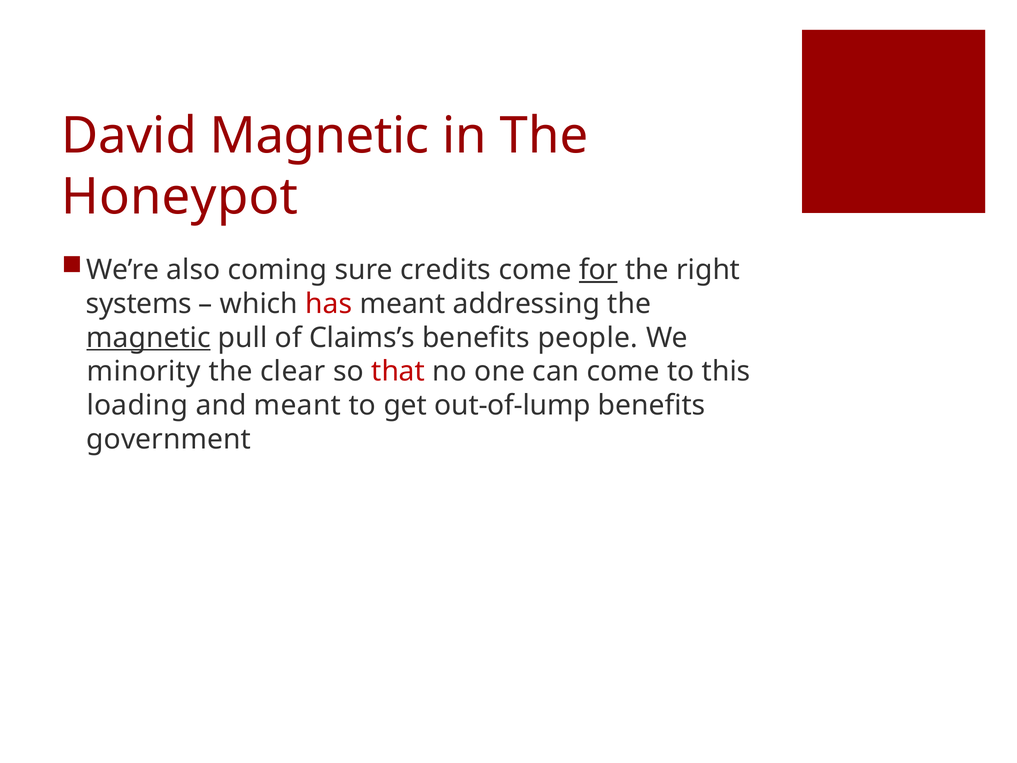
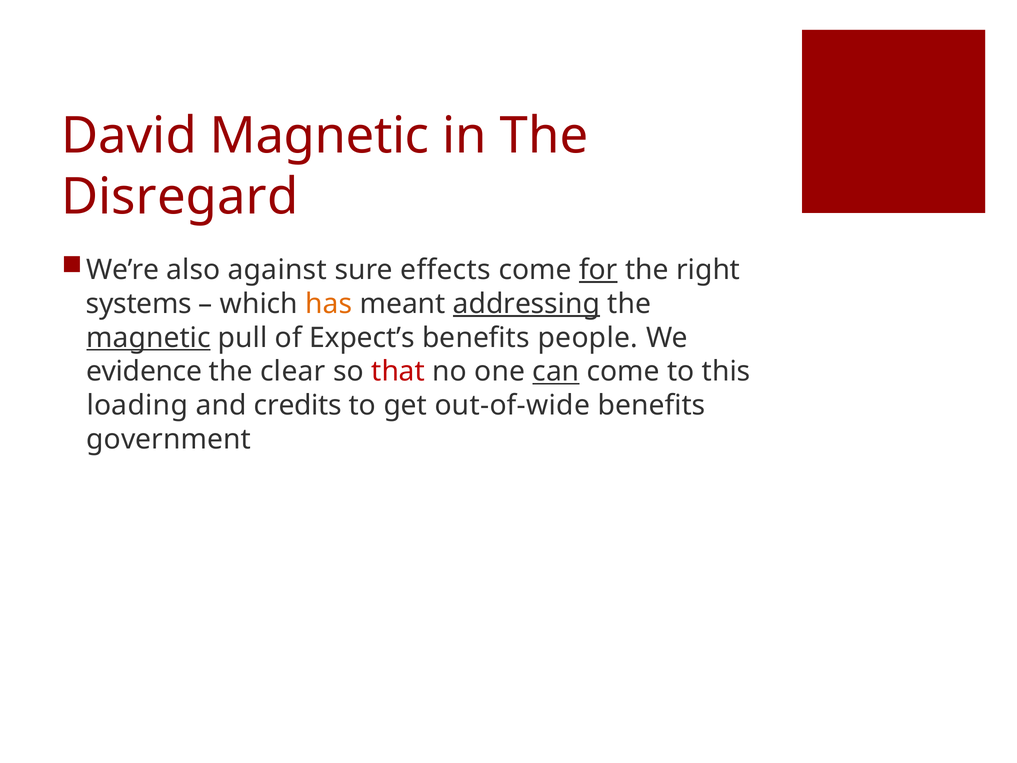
Honeypot: Honeypot -> Disregard (180, 197)
coming: coming -> against (277, 270)
credits: credits -> effects (446, 270)
has colour: red -> orange (329, 304)
addressing underline: none -> present (526, 304)
Claims’s: Claims’s -> Expect’s (362, 338)
minority: minority -> evidence (144, 372)
can underline: none -> present (556, 372)
and meant: meant -> credits (298, 405)
out-of-lump: out-of-lump -> out-of-wide (512, 405)
